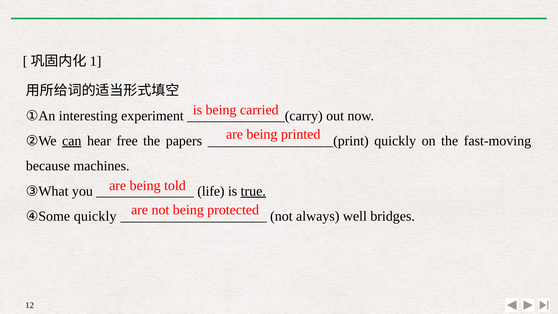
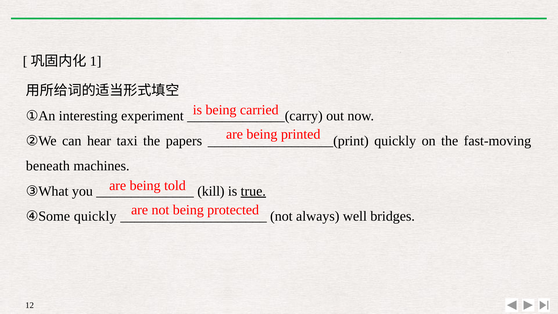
can underline: present -> none (72, 141)
free: free -> taxi (127, 141)
because: because -> beneath (48, 166)
life: life -> kill (211, 191)
